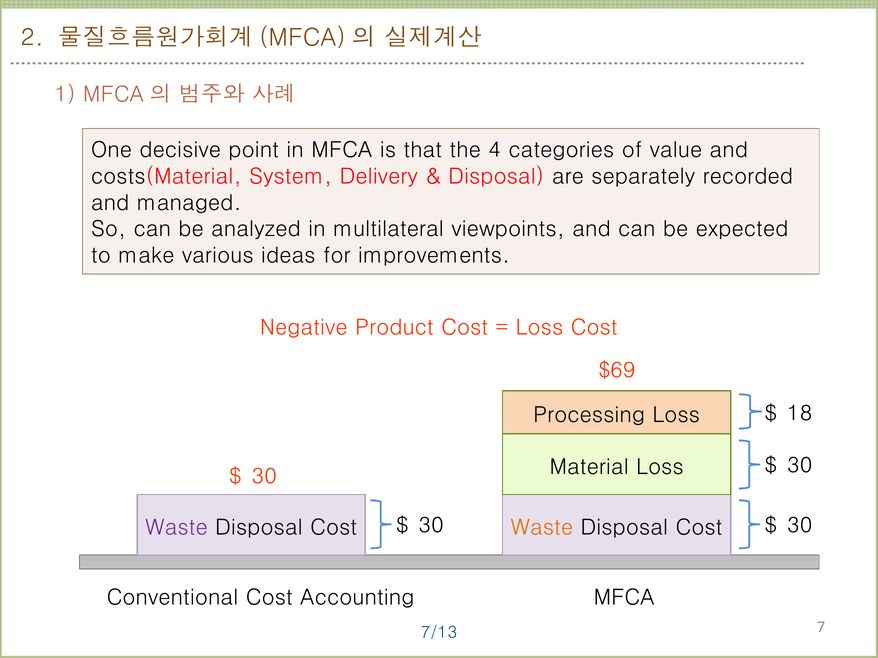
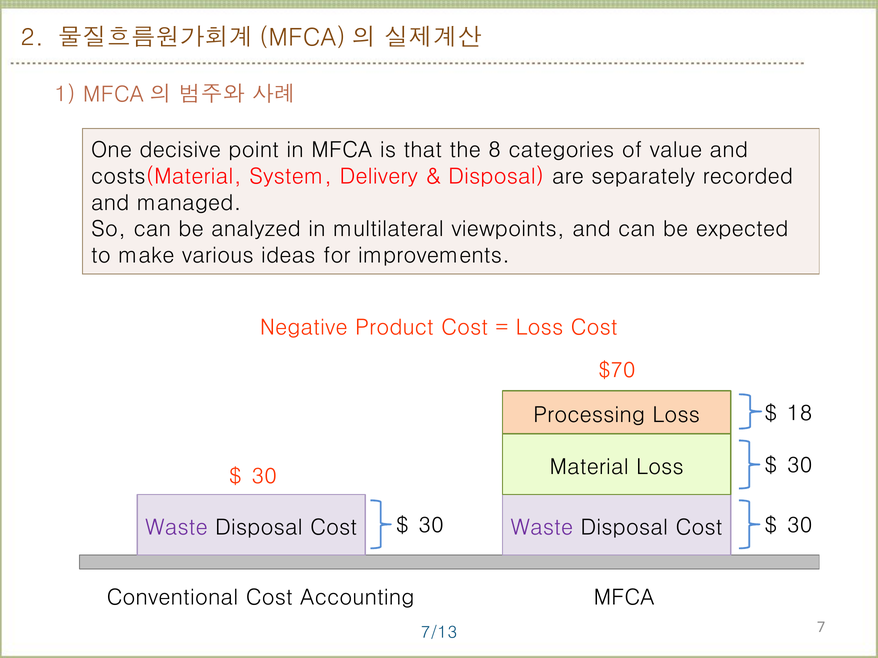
4: 4 -> 8 (495, 150)
$69: $69 -> $70 (617, 371)
Waste colour: orange -> purple (542, 528)
